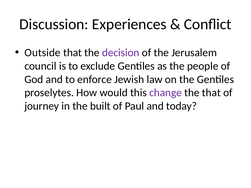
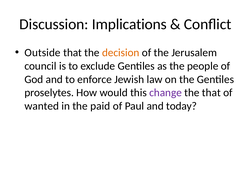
Experiences: Experiences -> Implications (129, 24)
decision colour: purple -> orange (121, 53)
journey: journey -> wanted (42, 106)
built: built -> paid (100, 106)
